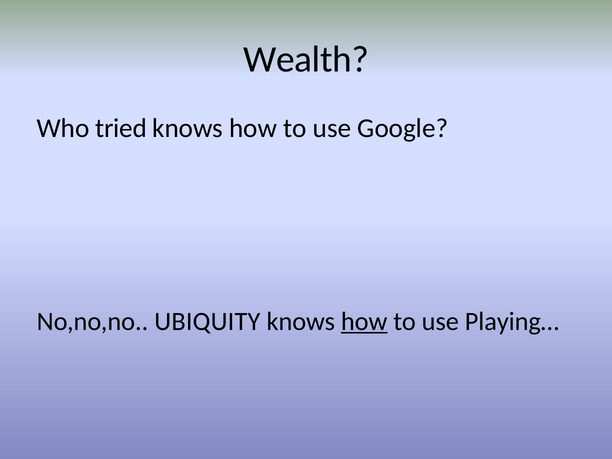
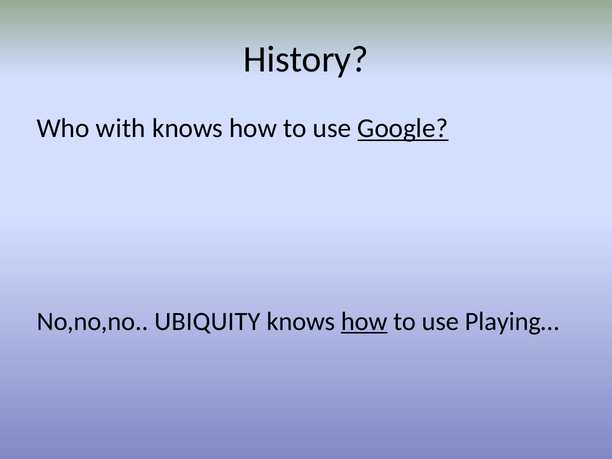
Wealth: Wealth -> History (306, 59)
tried: tried -> with (121, 128)
Google underline: none -> present (403, 128)
